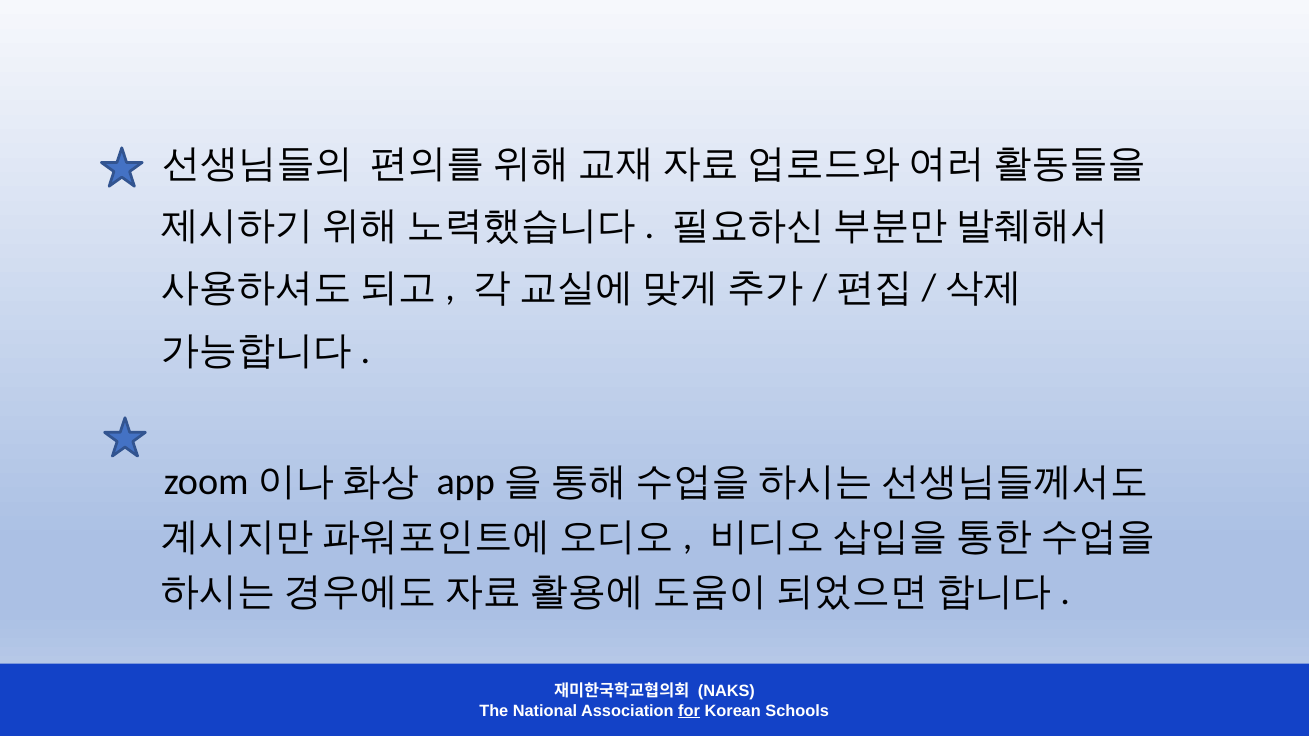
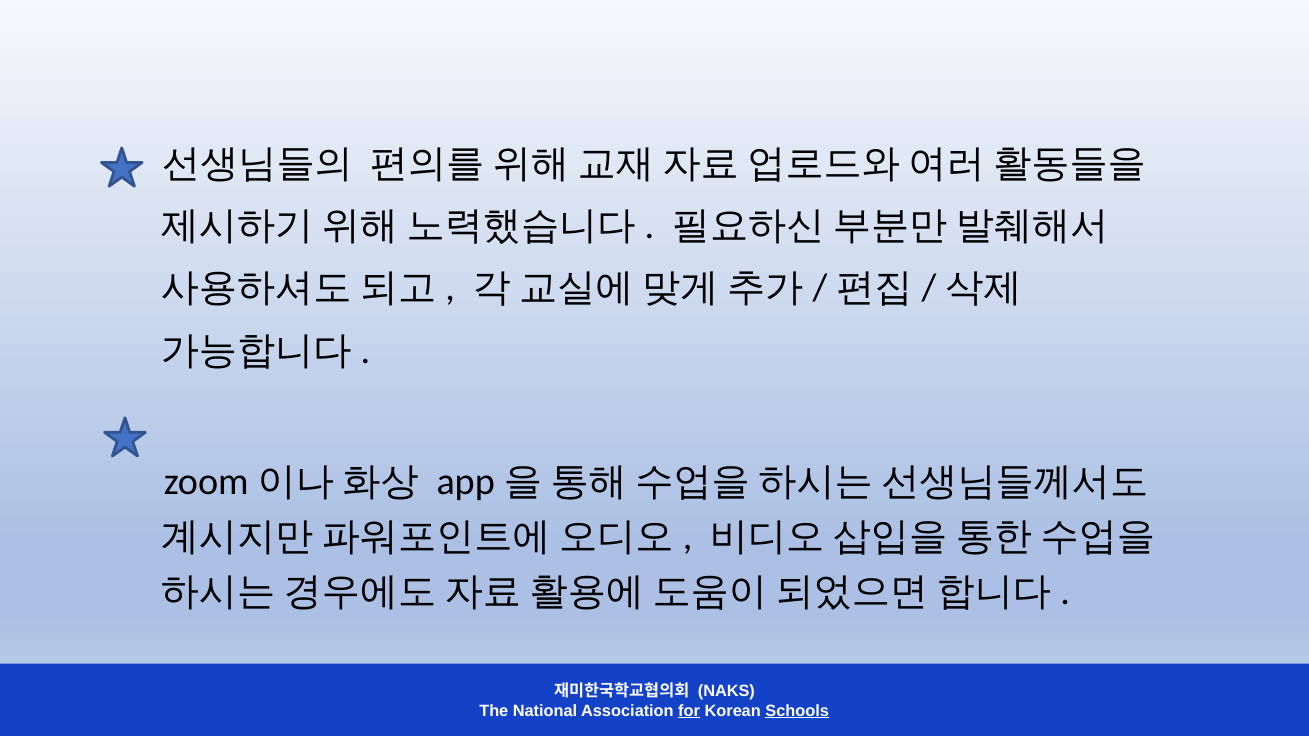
Schools underline: none -> present (797, 711)
